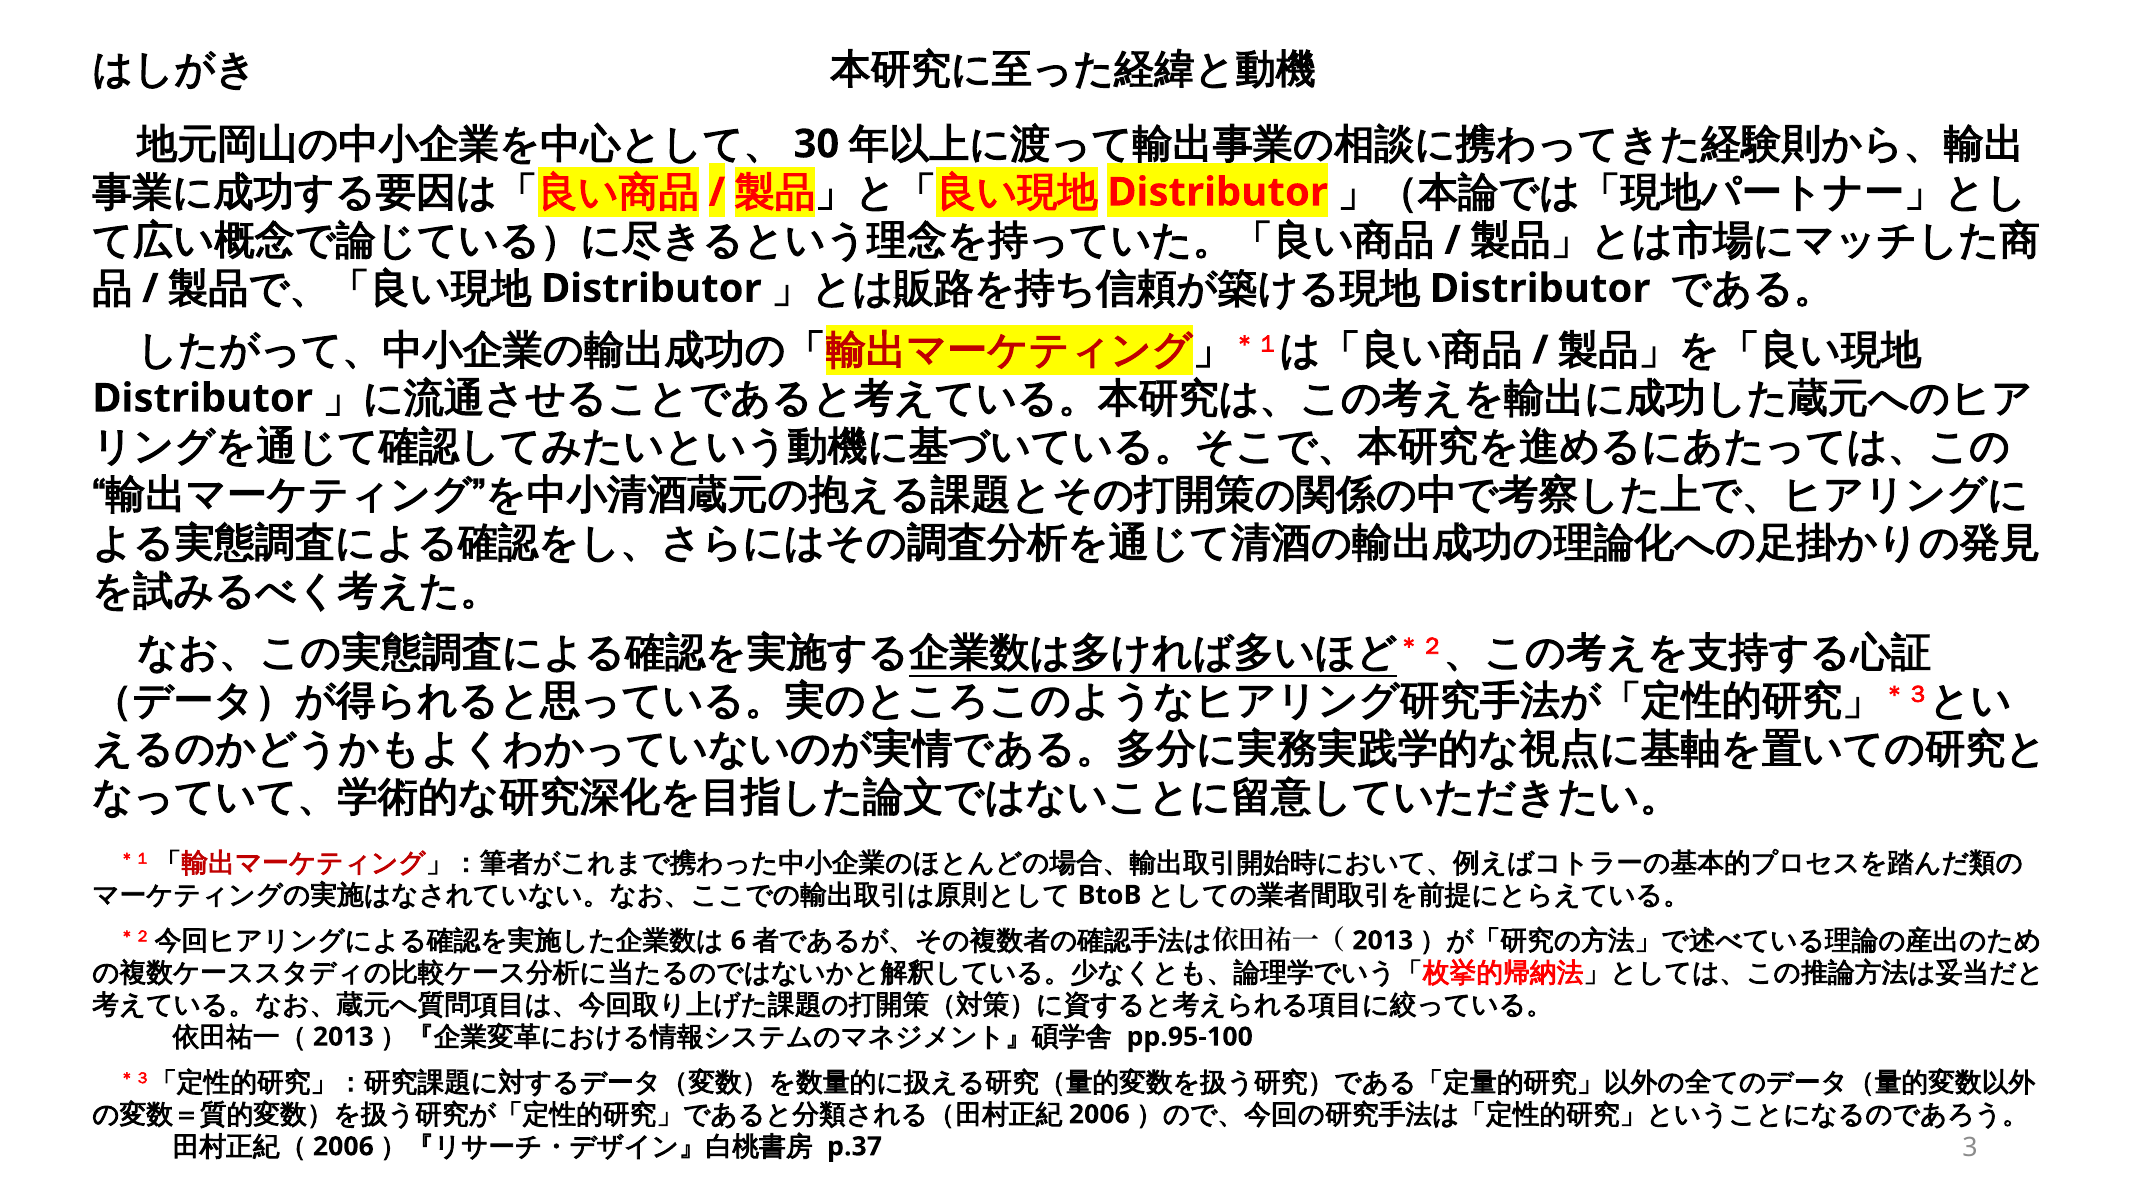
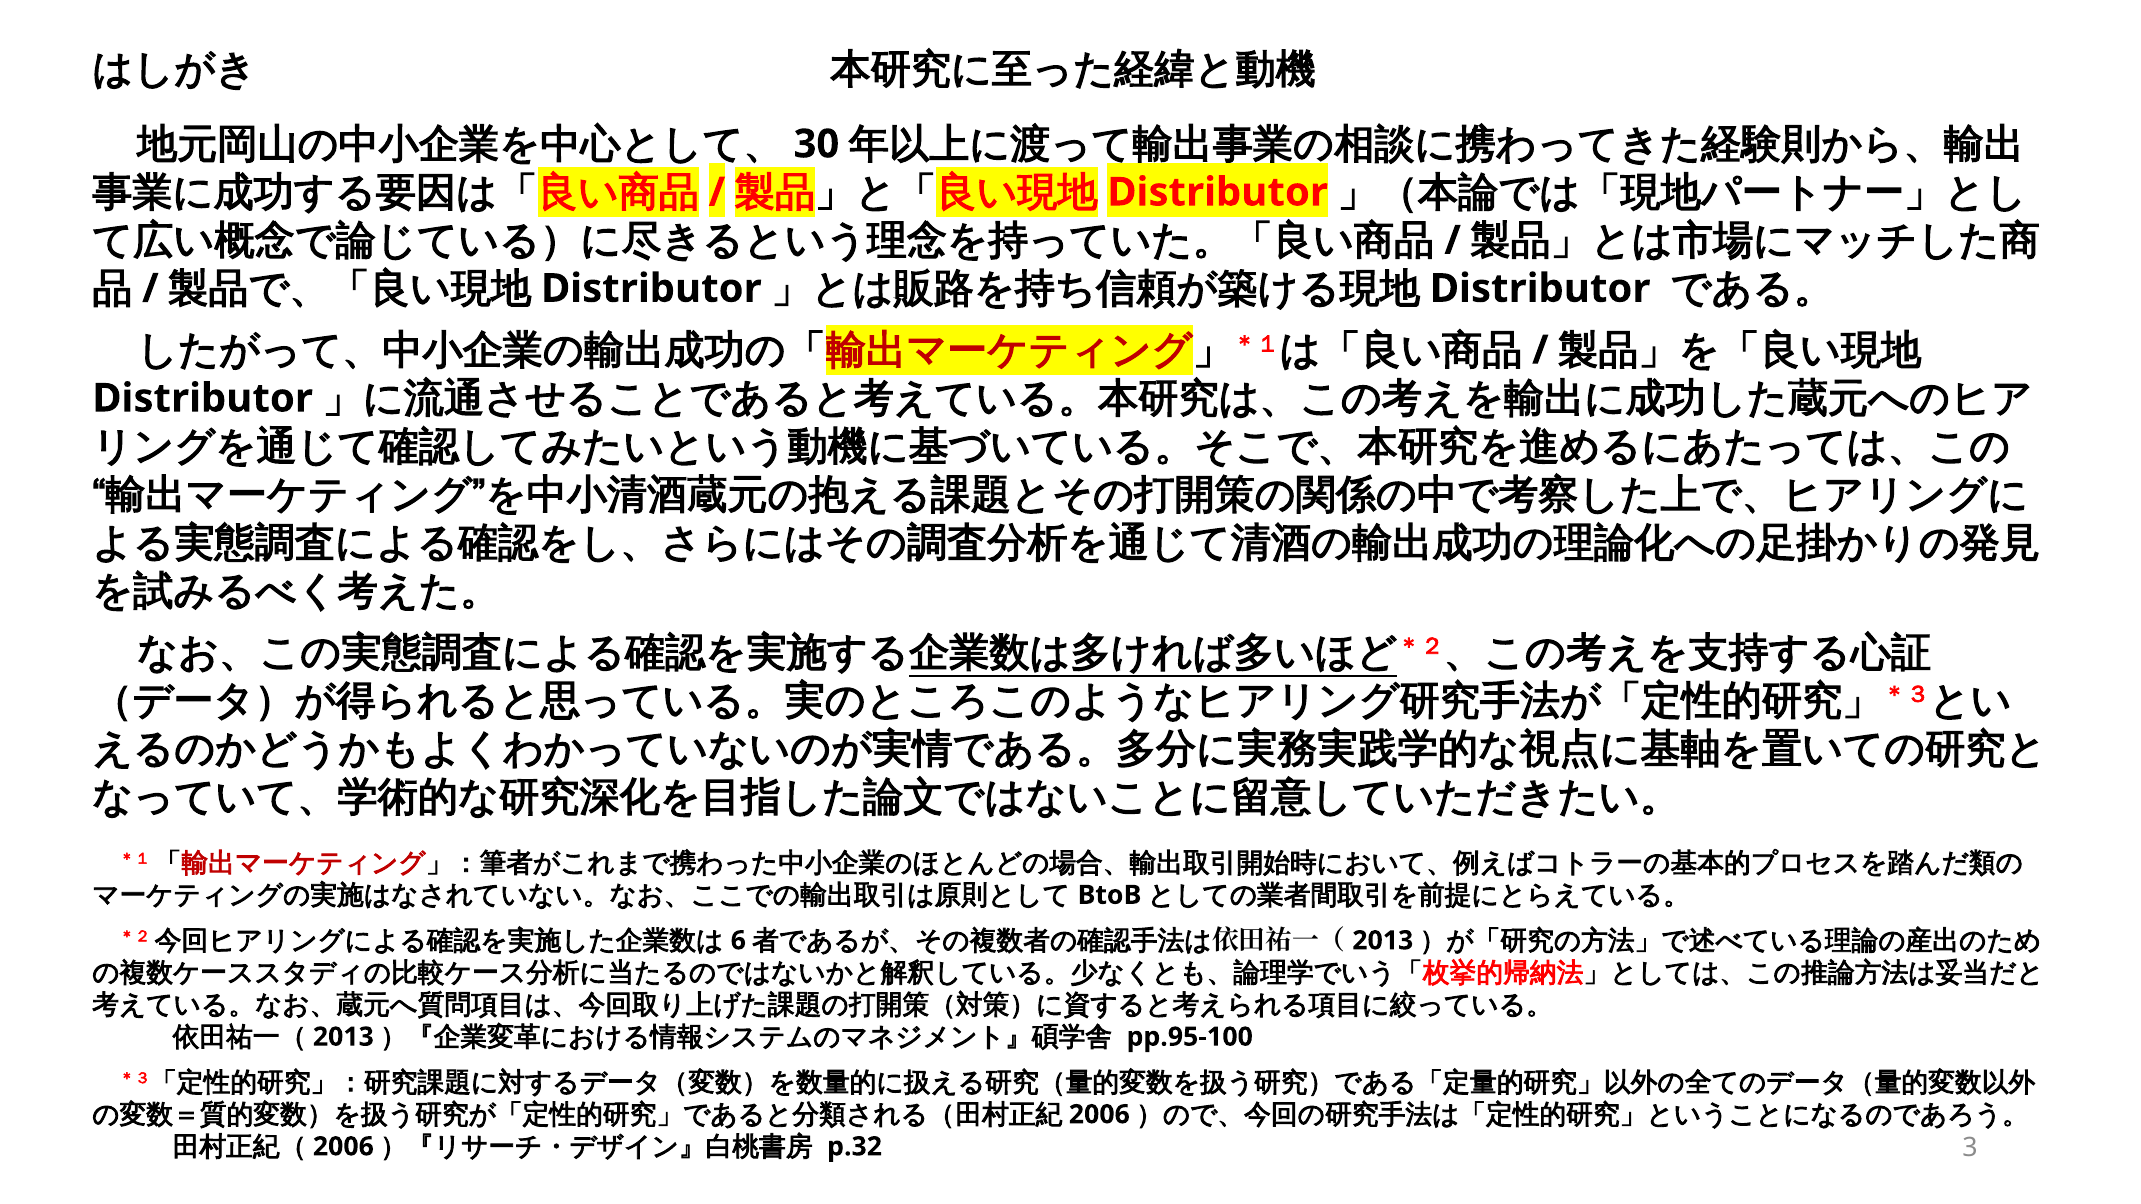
p.37: p.37 -> p.32 (855, 1147)
